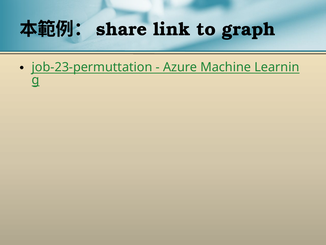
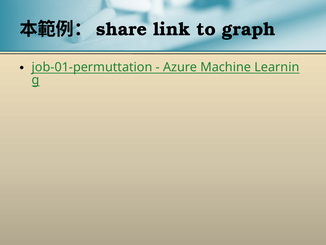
job-23-permuttation: job-23-permuttation -> job-01-permuttation (92, 67)
